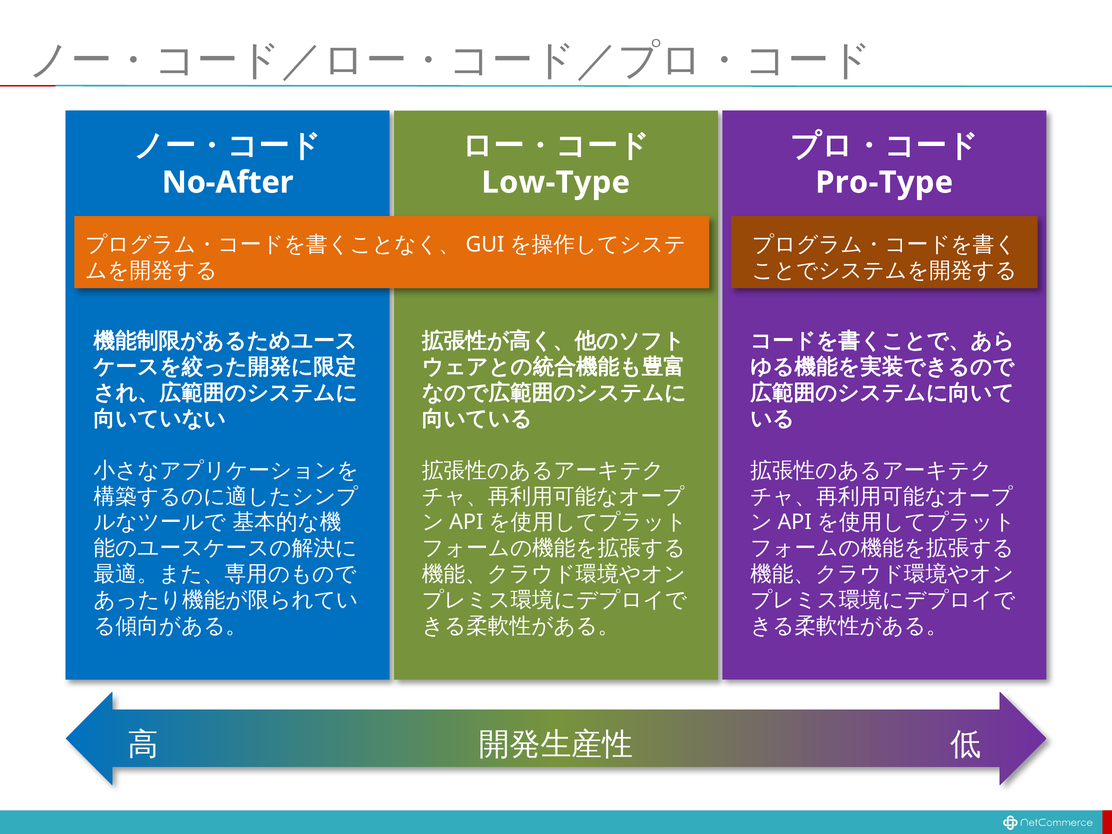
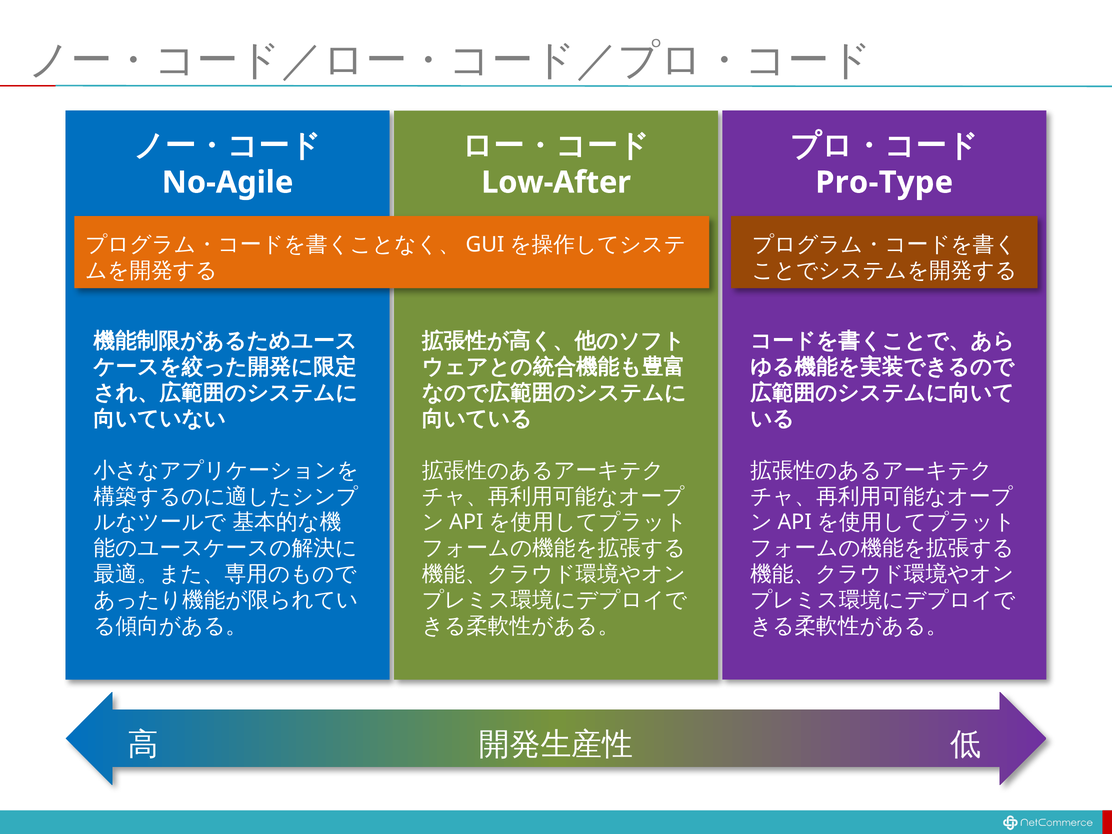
No-After: No-After -> No-Agile (228, 182)
Low-Type: Low-Type -> Low-After (556, 182)
